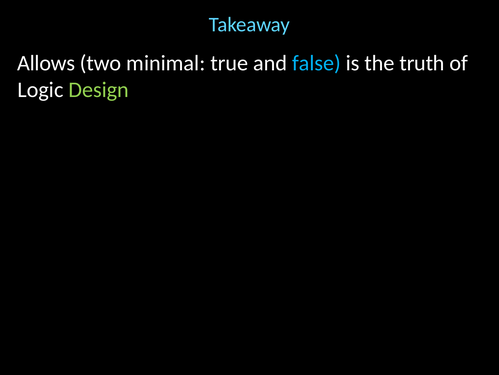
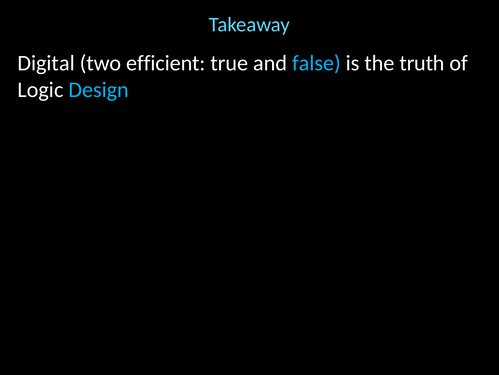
Allows: Allows -> Digital (46, 63)
minimal: minimal -> efficient (166, 63)
Design colour: light green -> light blue (99, 90)
